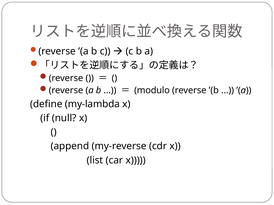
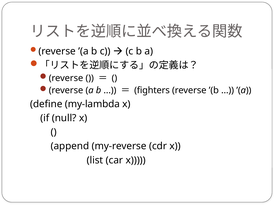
modulo: modulo -> fighters (152, 91)
